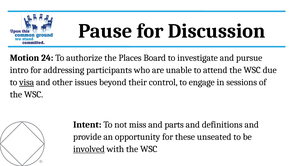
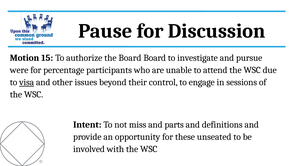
24: 24 -> 15 (47, 58)
the Places: Places -> Board (130, 58)
intro: intro -> were (19, 70)
addressing: addressing -> percentage (64, 70)
involved underline: present -> none (89, 149)
